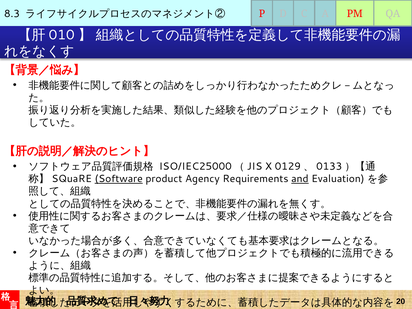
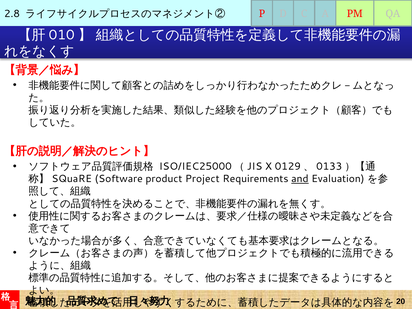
8.3: 8.3 -> 2.8 (12, 14)
Software underline: present -> none (119, 179)
Agency: Agency -> Project (202, 179)
